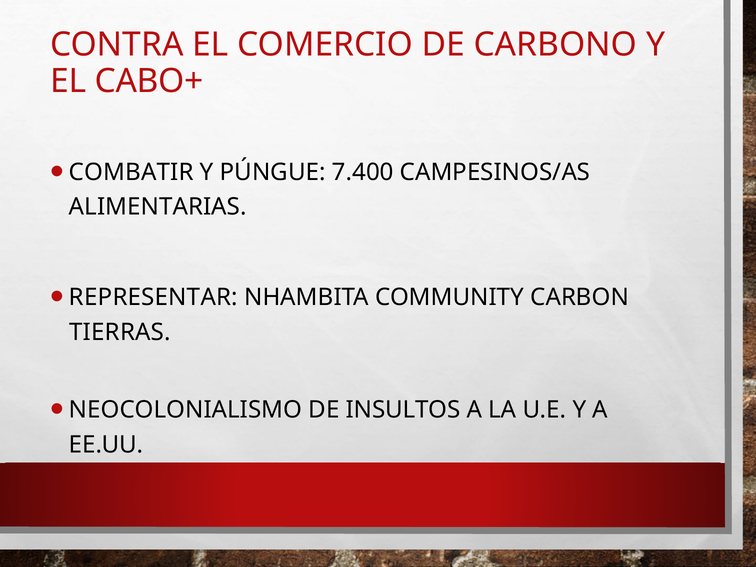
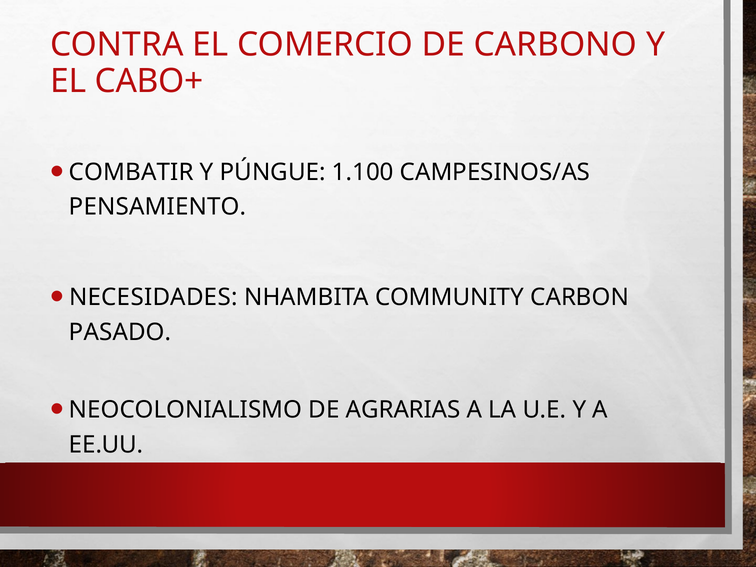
7.400: 7.400 -> 1.100 (363, 172)
ALIMENTARIAS: ALIMENTARIAS -> PENSAMIENTO (158, 207)
REPRESENTAR: REPRESENTAR -> NECESIDADES (153, 297)
TIERRAS: TIERRAS -> PASADO (120, 332)
INSULTOS: INSULTOS -> AGRARIAS (403, 410)
